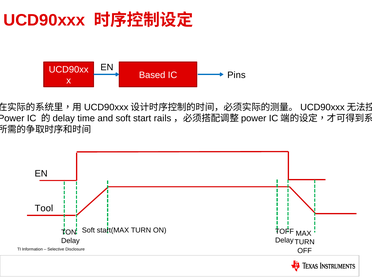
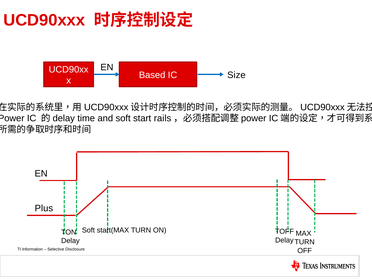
Pins: Pins -> Size (236, 75)
Tool: Tool -> Plus (44, 208)
